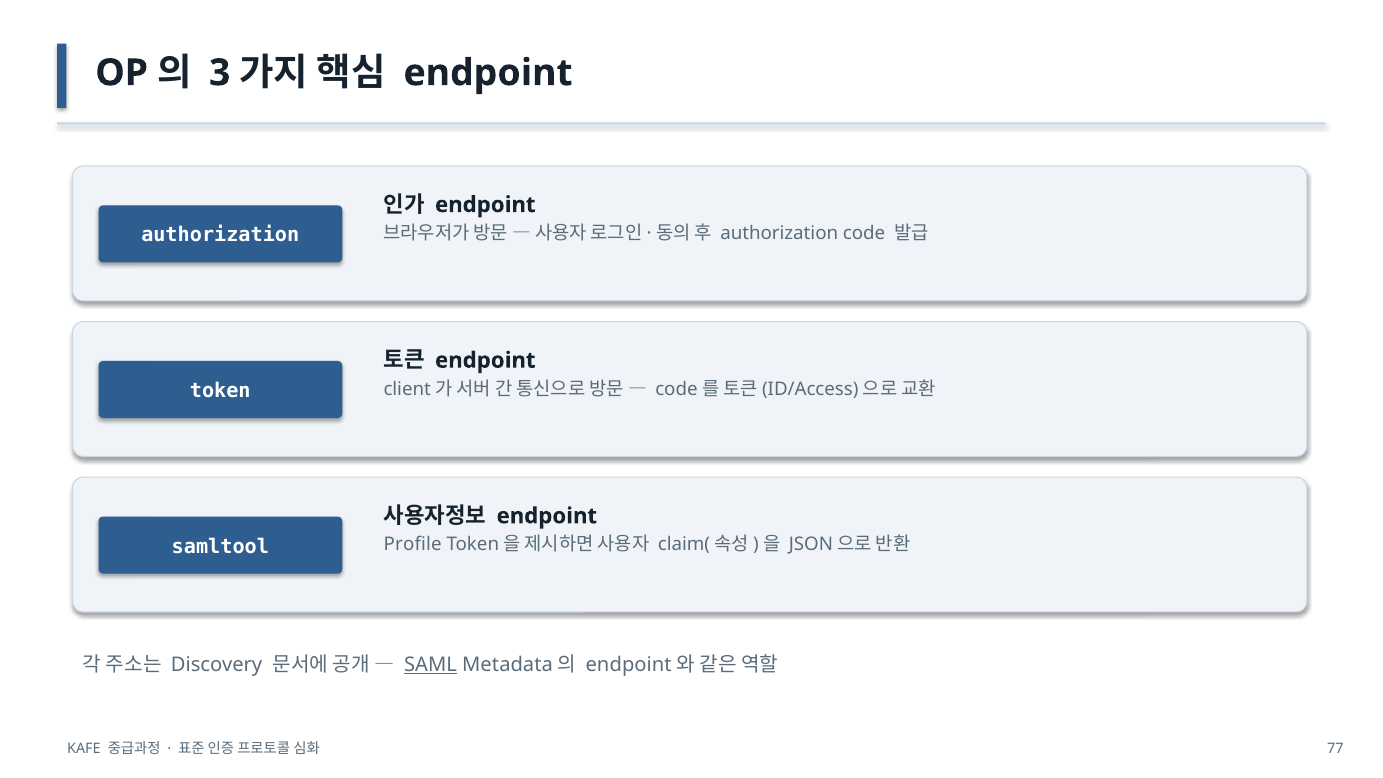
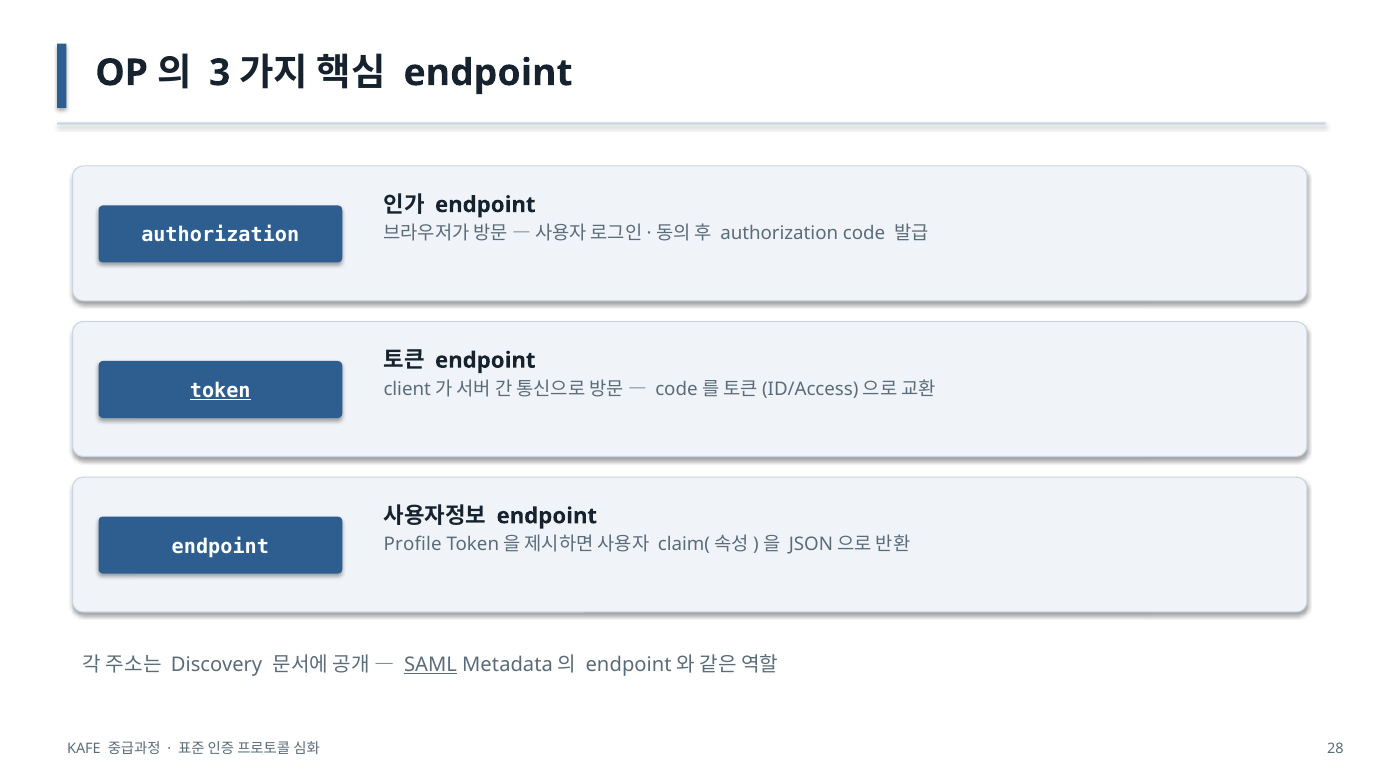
token underline: none -> present (220, 391)
samltool: samltool -> endpoint (220, 546)
77: 77 -> 28 (1335, 749)
